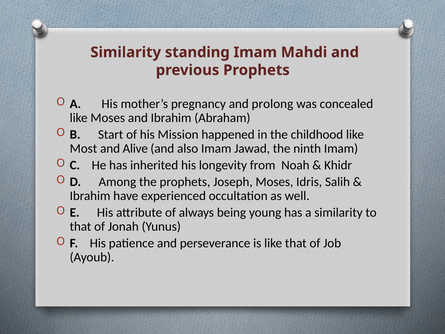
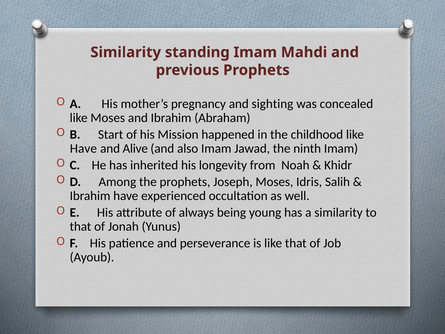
prolong: prolong -> sighting (272, 104)
Most: Most -> Have (83, 148)
